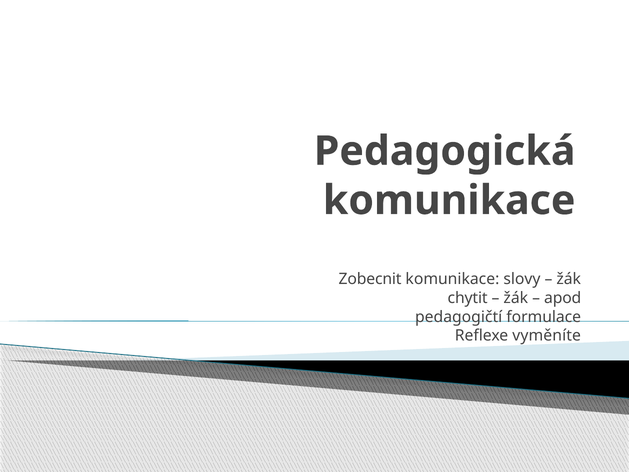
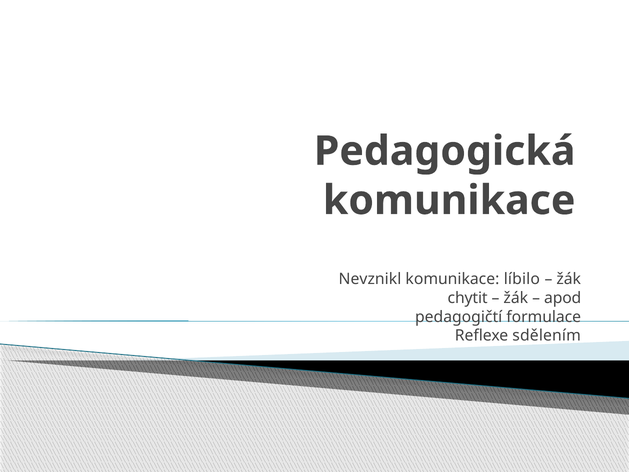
Zobecnit: Zobecnit -> Nevznikl (370, 279)
slovy: slovy -> líbilo (522, 279)
vyměníte: vyměníte -> sdělením (547, 336)
